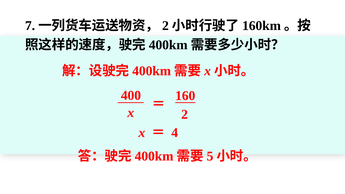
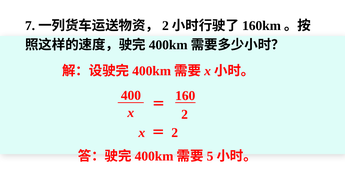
4: 4 -> 2 (175, 133)
